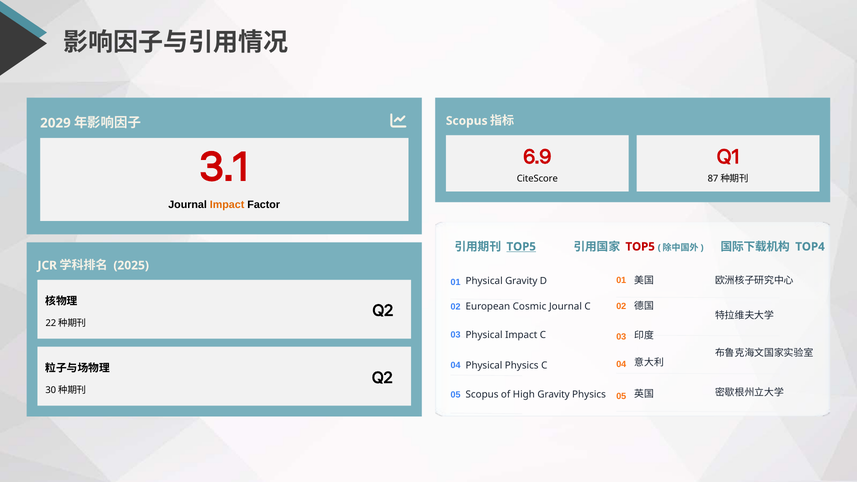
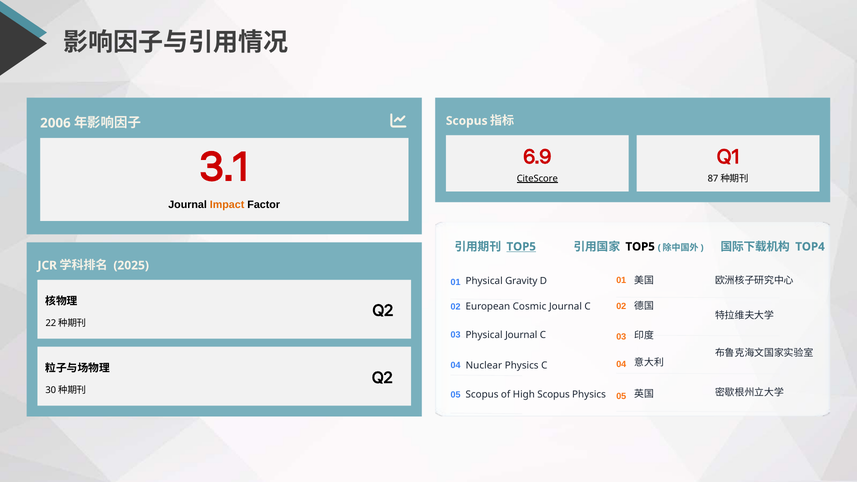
2029: 2029 -> 2006 (55, 123)
CiteScore underline: none -> present (537, 178)
TOP5 colour: red -> black (640, 247)
Physical Impact: Impact -> Journal (521, 335)
04 Physical: Physical -> Nuclear (484, 365)
High Gravity: Gravity -> Scopus (554, 395)
